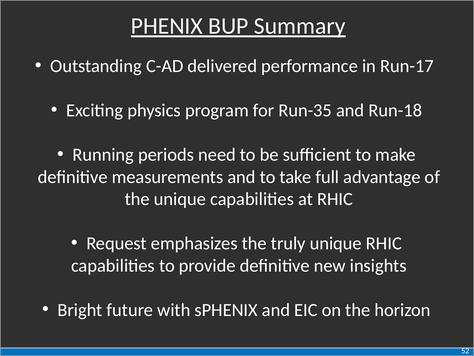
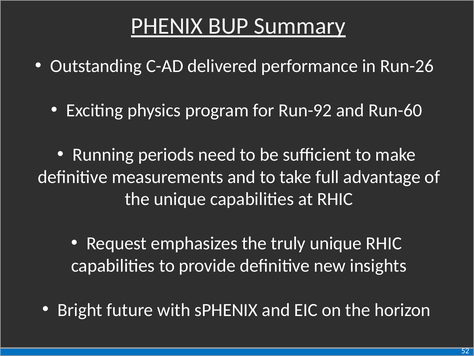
Run-17: Run-17 -> Run-26 (407, 66)
Run-35: Run-35 -> Run-92 (305, 110)
Run-18: Run-18 -> Run-60 (395, 110)
